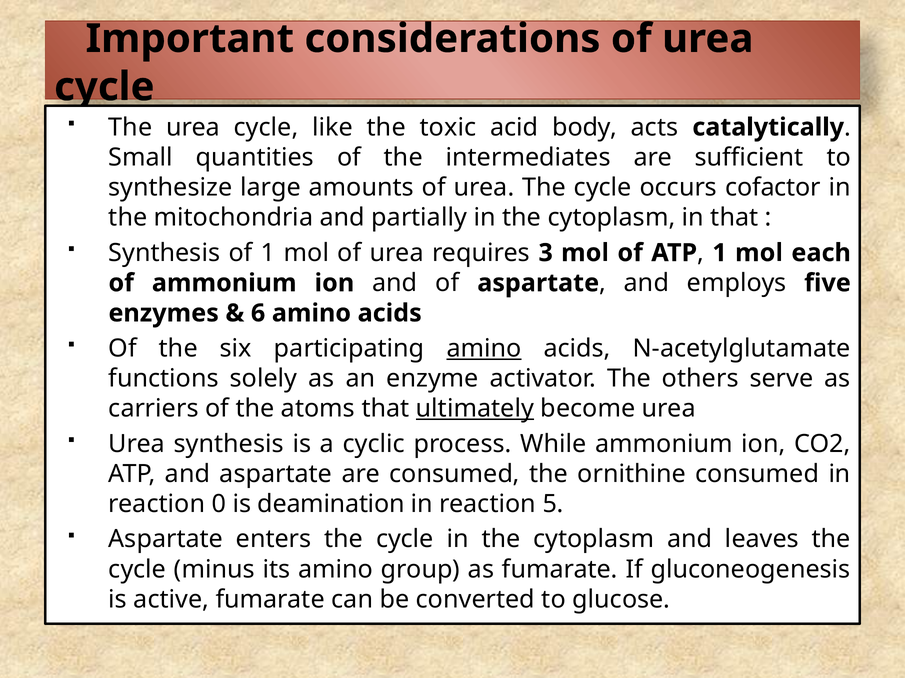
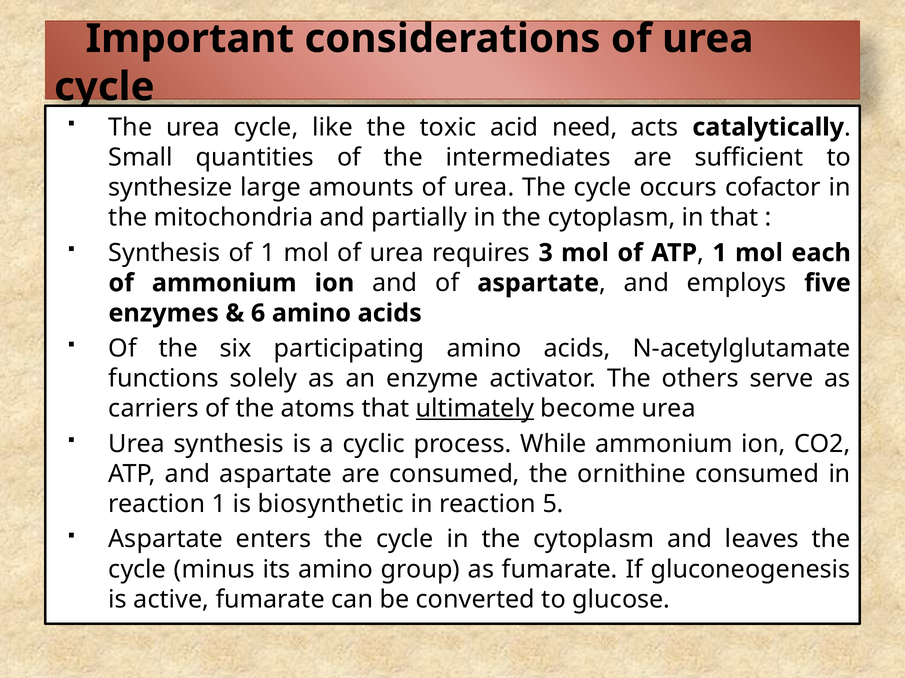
body: body -> need (585, 127)
amino underline: present -> none (484, 349)
reaction 0: 0 -> 1 (219, 505)
deamination: deamination -> biosynthetic (331, 505)
